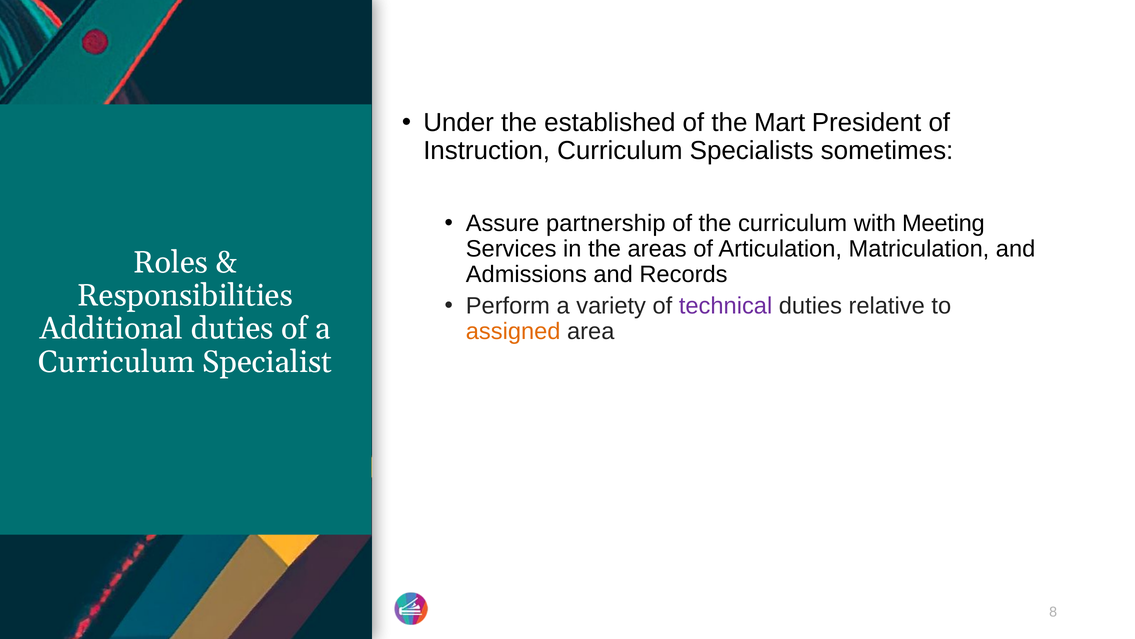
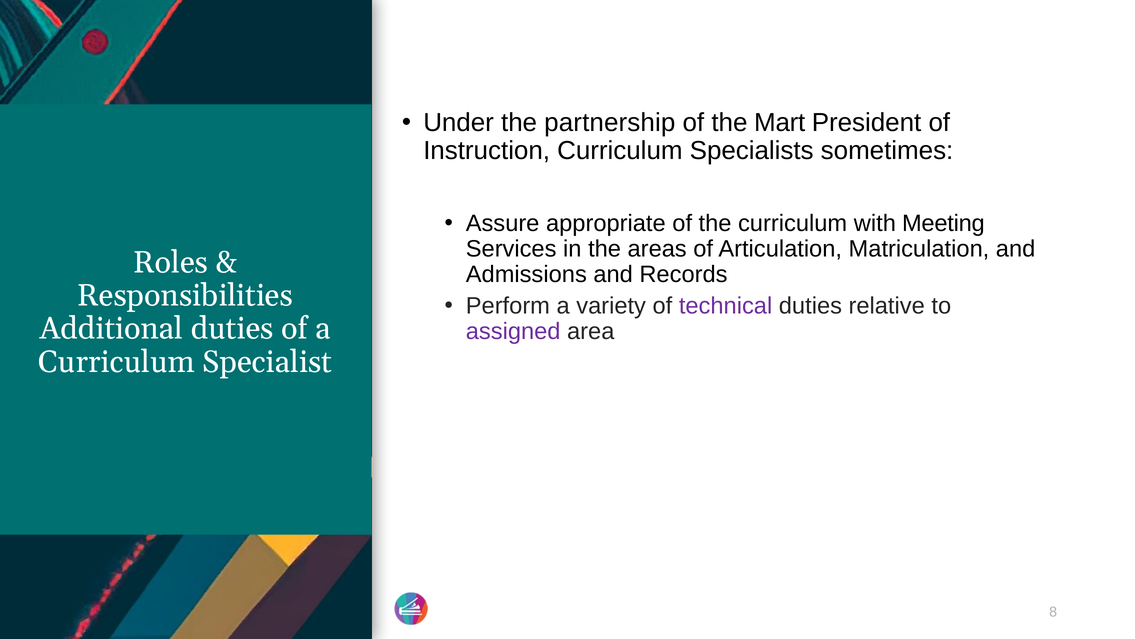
established: established -> partnership (610, 122)
partnership: partnership -> appropriate (606, 223)
assigned colour: orange -> purple (513, 331)
